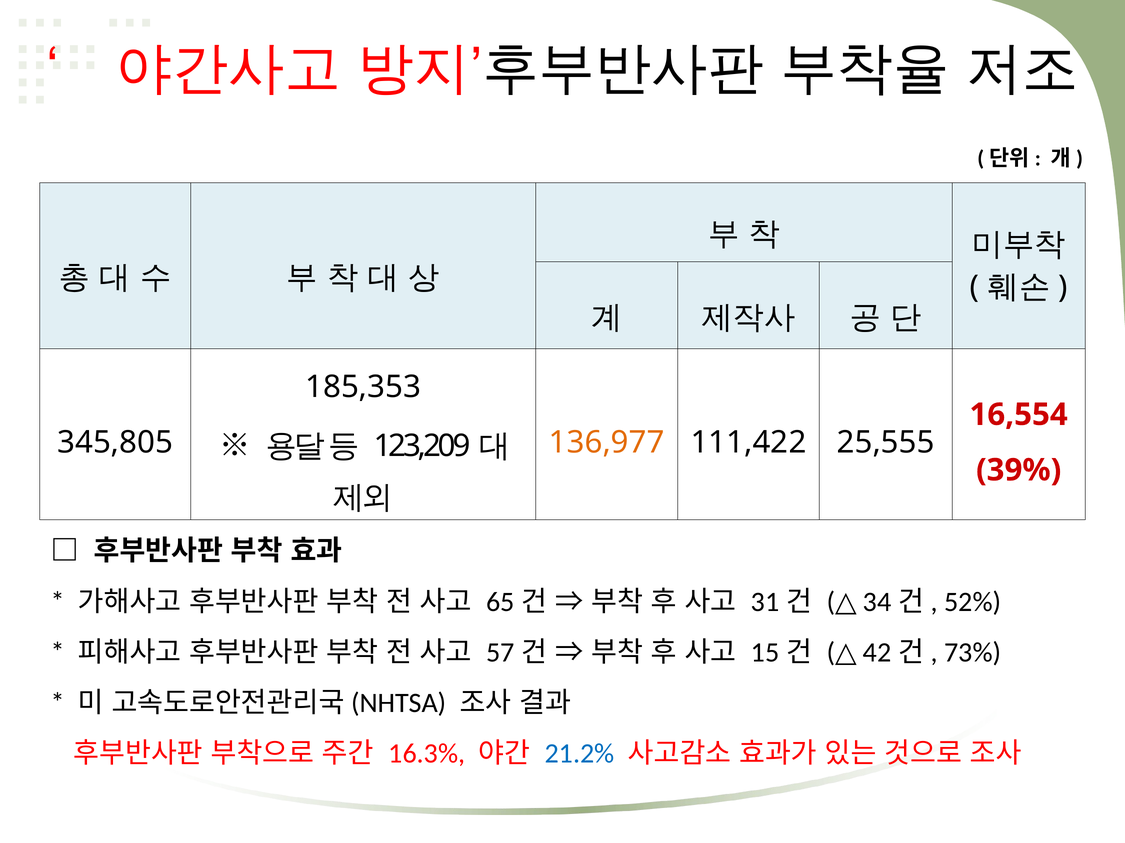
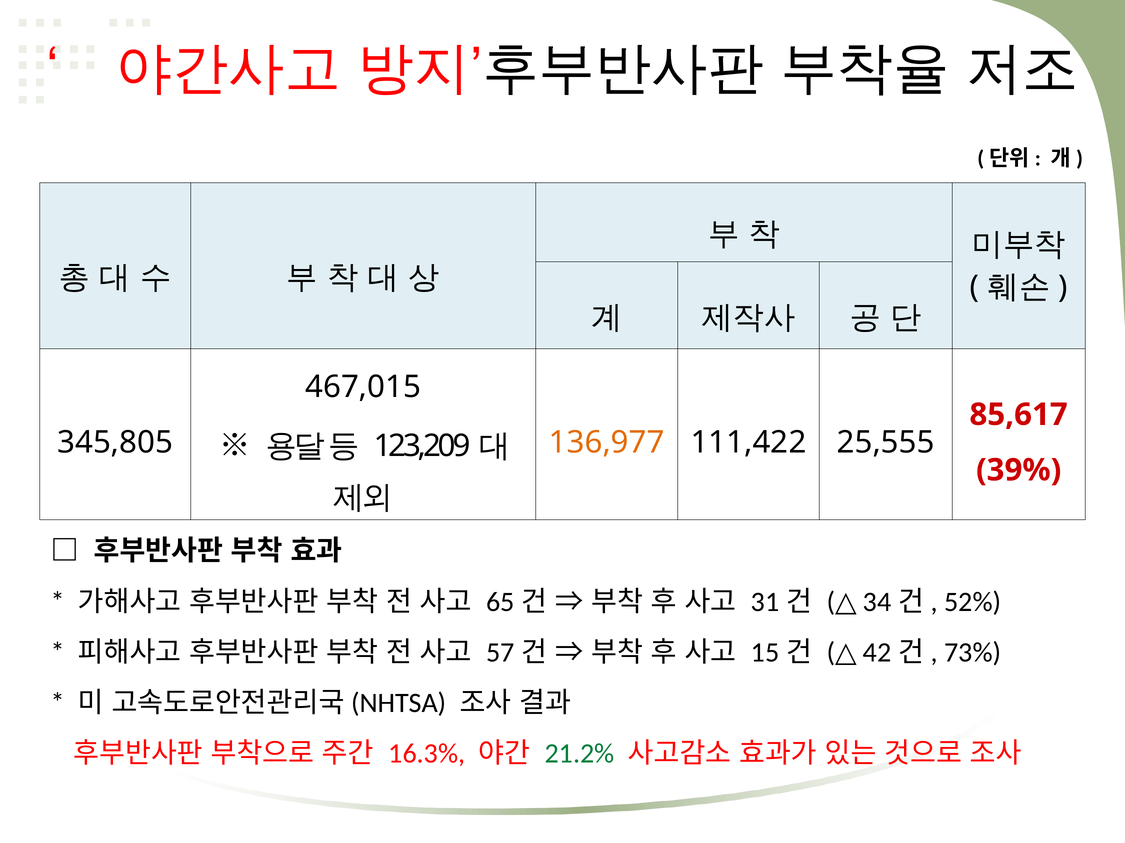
185,353: 185,353 -> 467,015 (363, 387)
16,554: 16,554 -> 85,617 (1019, 415)
21.2% colour: blue -> green (580, 754)
